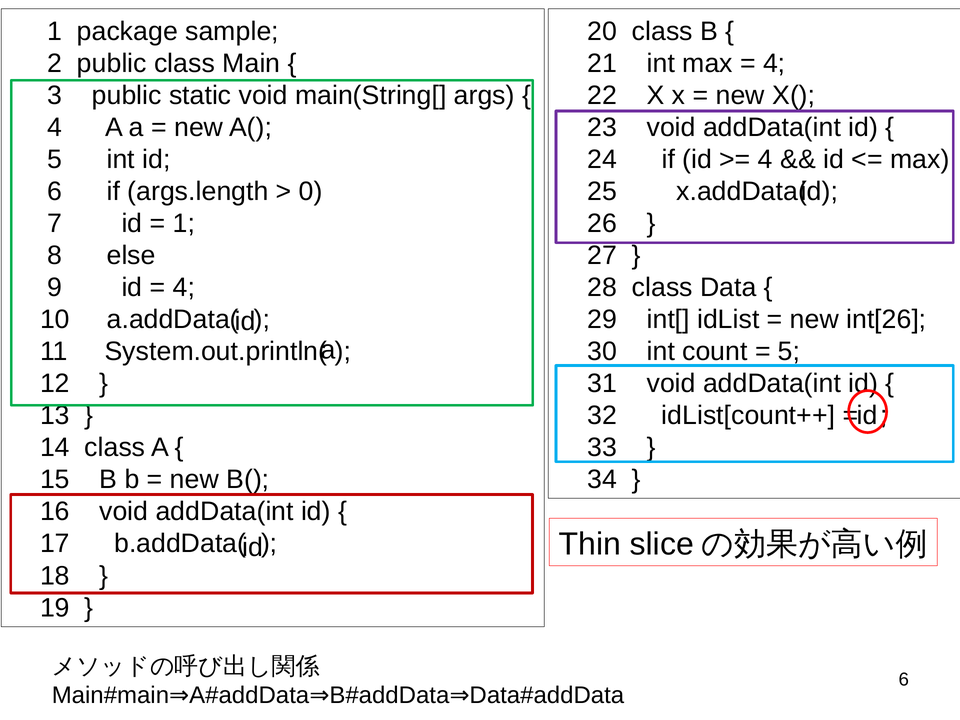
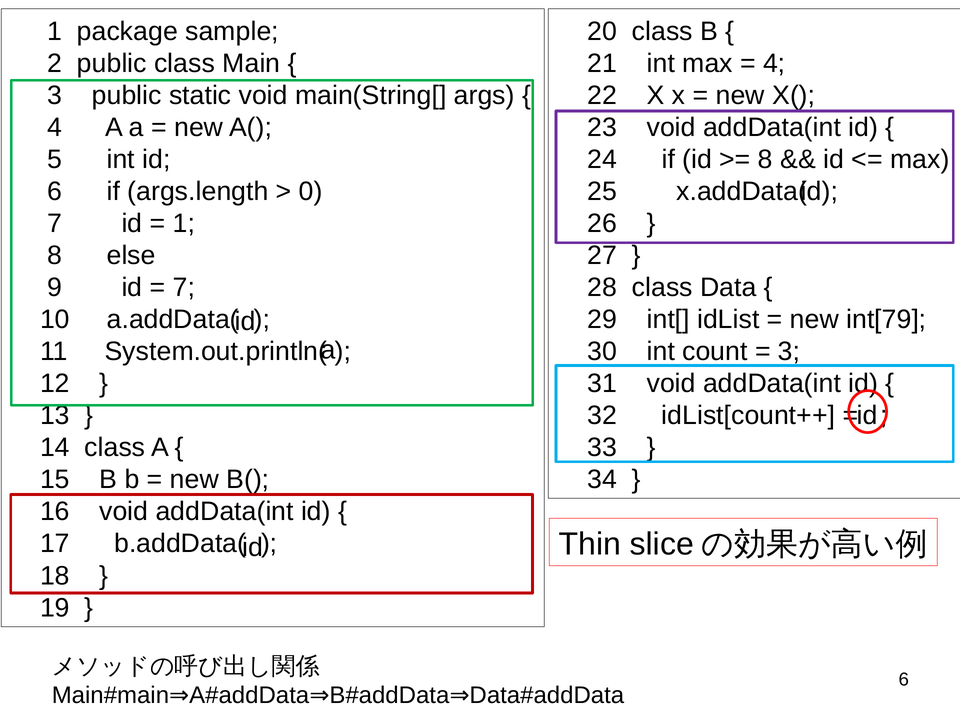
4: 4 -> 8 (765, 160)
4: 4 -> 7 (184, 288)
int[26: int[26 -> int[79 (886, 320)
5: 5 -> 3 (789, 352)
